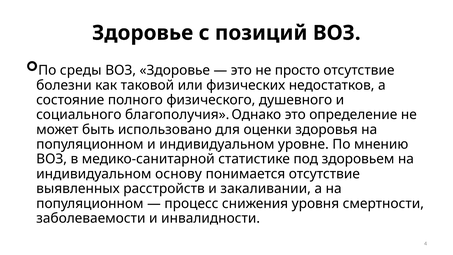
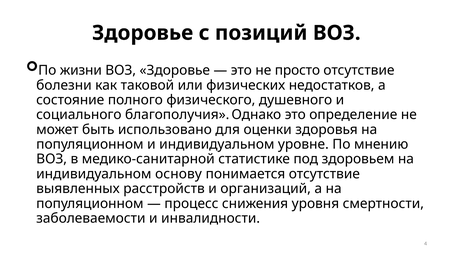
среды: среды -> жизни (81, 70)
закаливании: закаливании -> организаций (266, 189)
